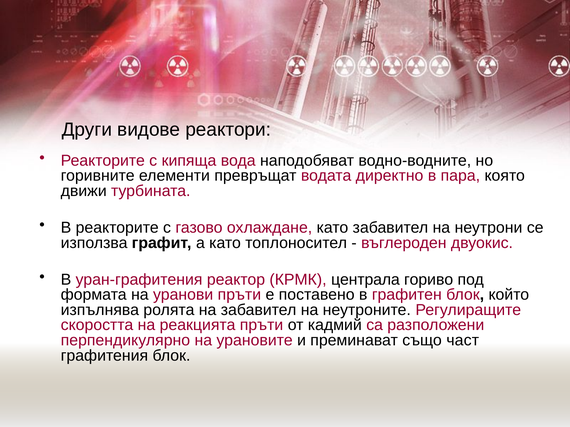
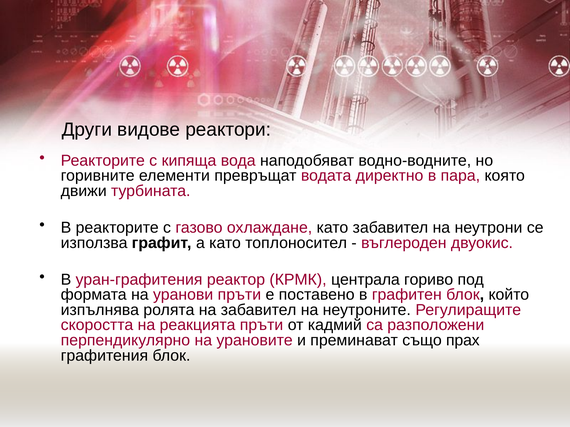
част: част -> прах (463, 341)
